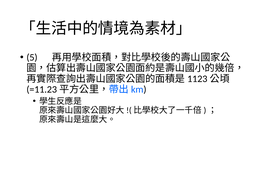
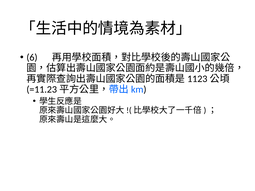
5: 5 -> 6 (32, 57)
